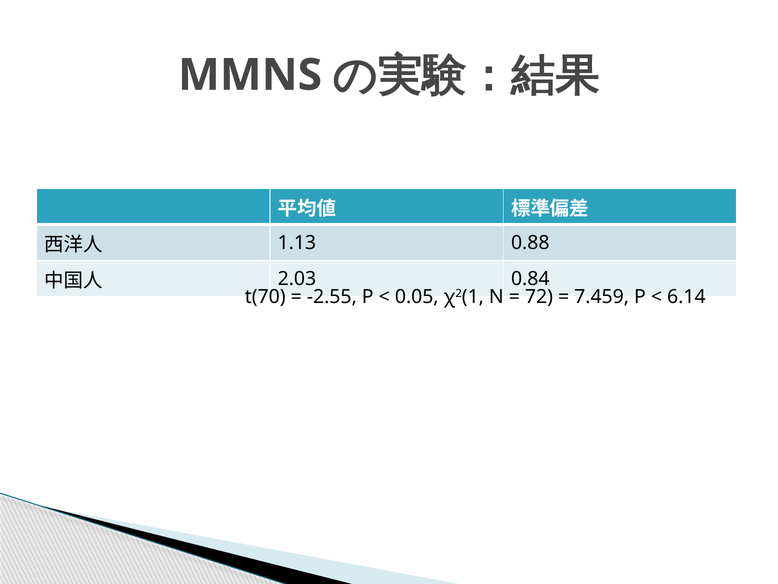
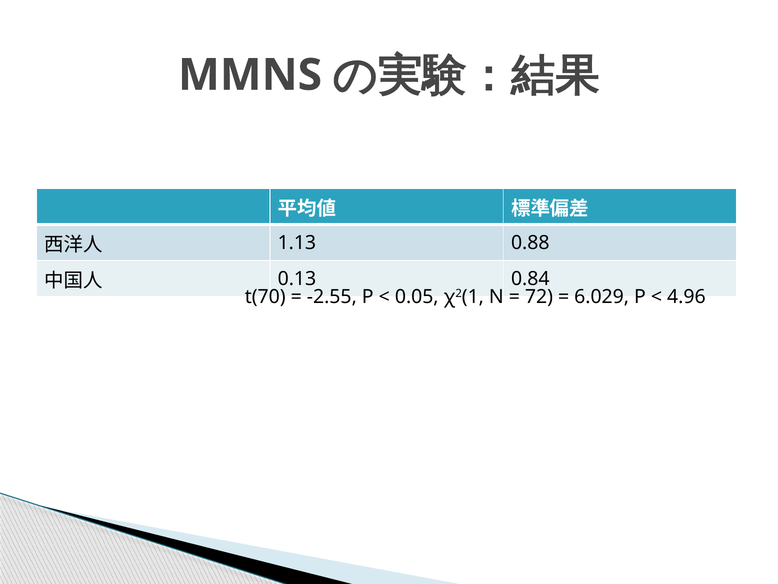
2.03: 2.03 -> 0.13 (297, 279)
7.459: 7.459 -> 6.029 (602, 296)
6.14: 6.14 -> 4.96 (686, 296)
